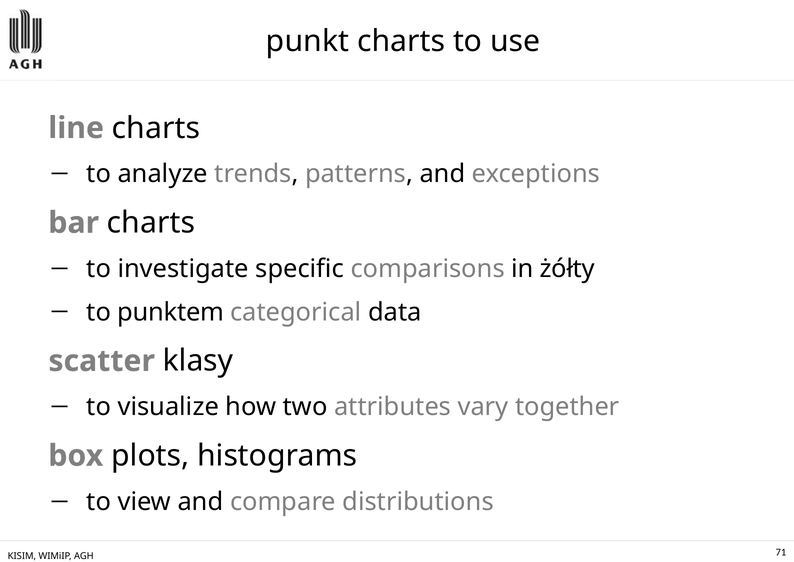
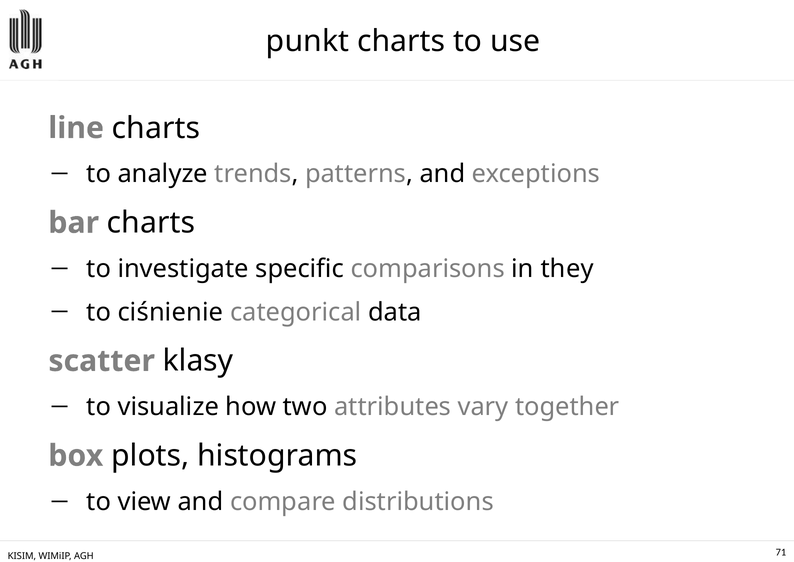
żółty: żółty -> they (567, 269)
punktem: punktem -> ciśnienie (170, 312)
